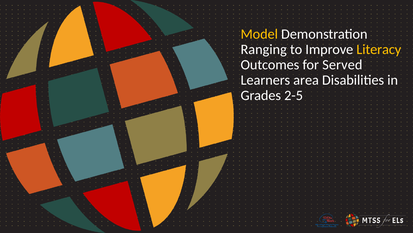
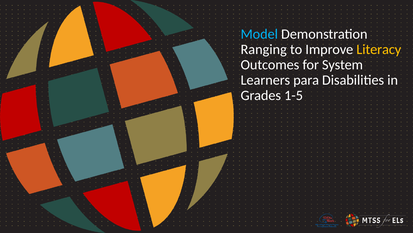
Model colour: yellow -> light blue (259, 34)
Served: Served -> System (342, 65)
area: area -> para (306, 80)
2-5: 2-5 -> 1-5 (294, 95)
